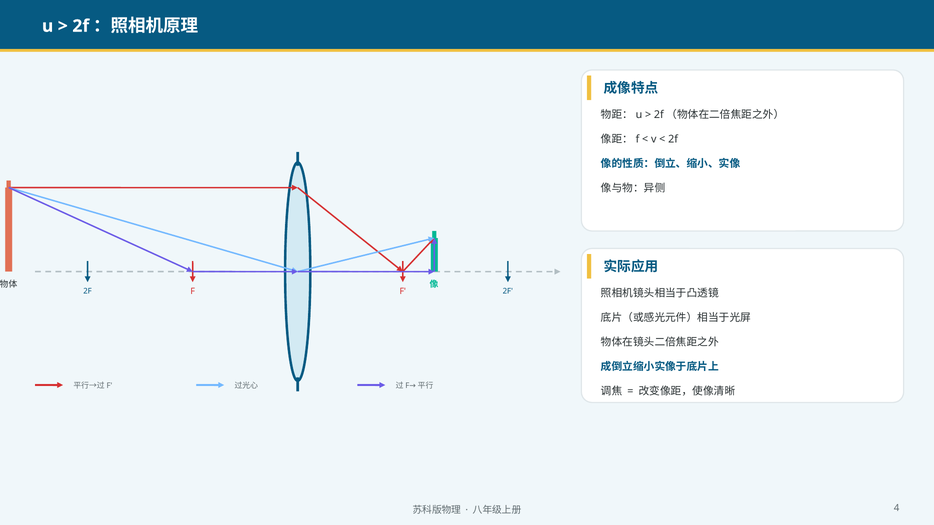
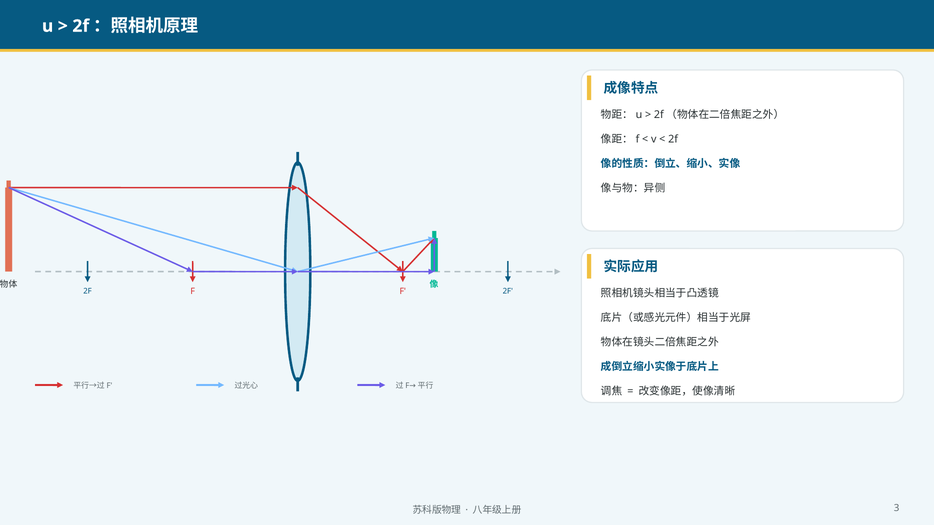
4: 4 -> 3 (897, 509)
